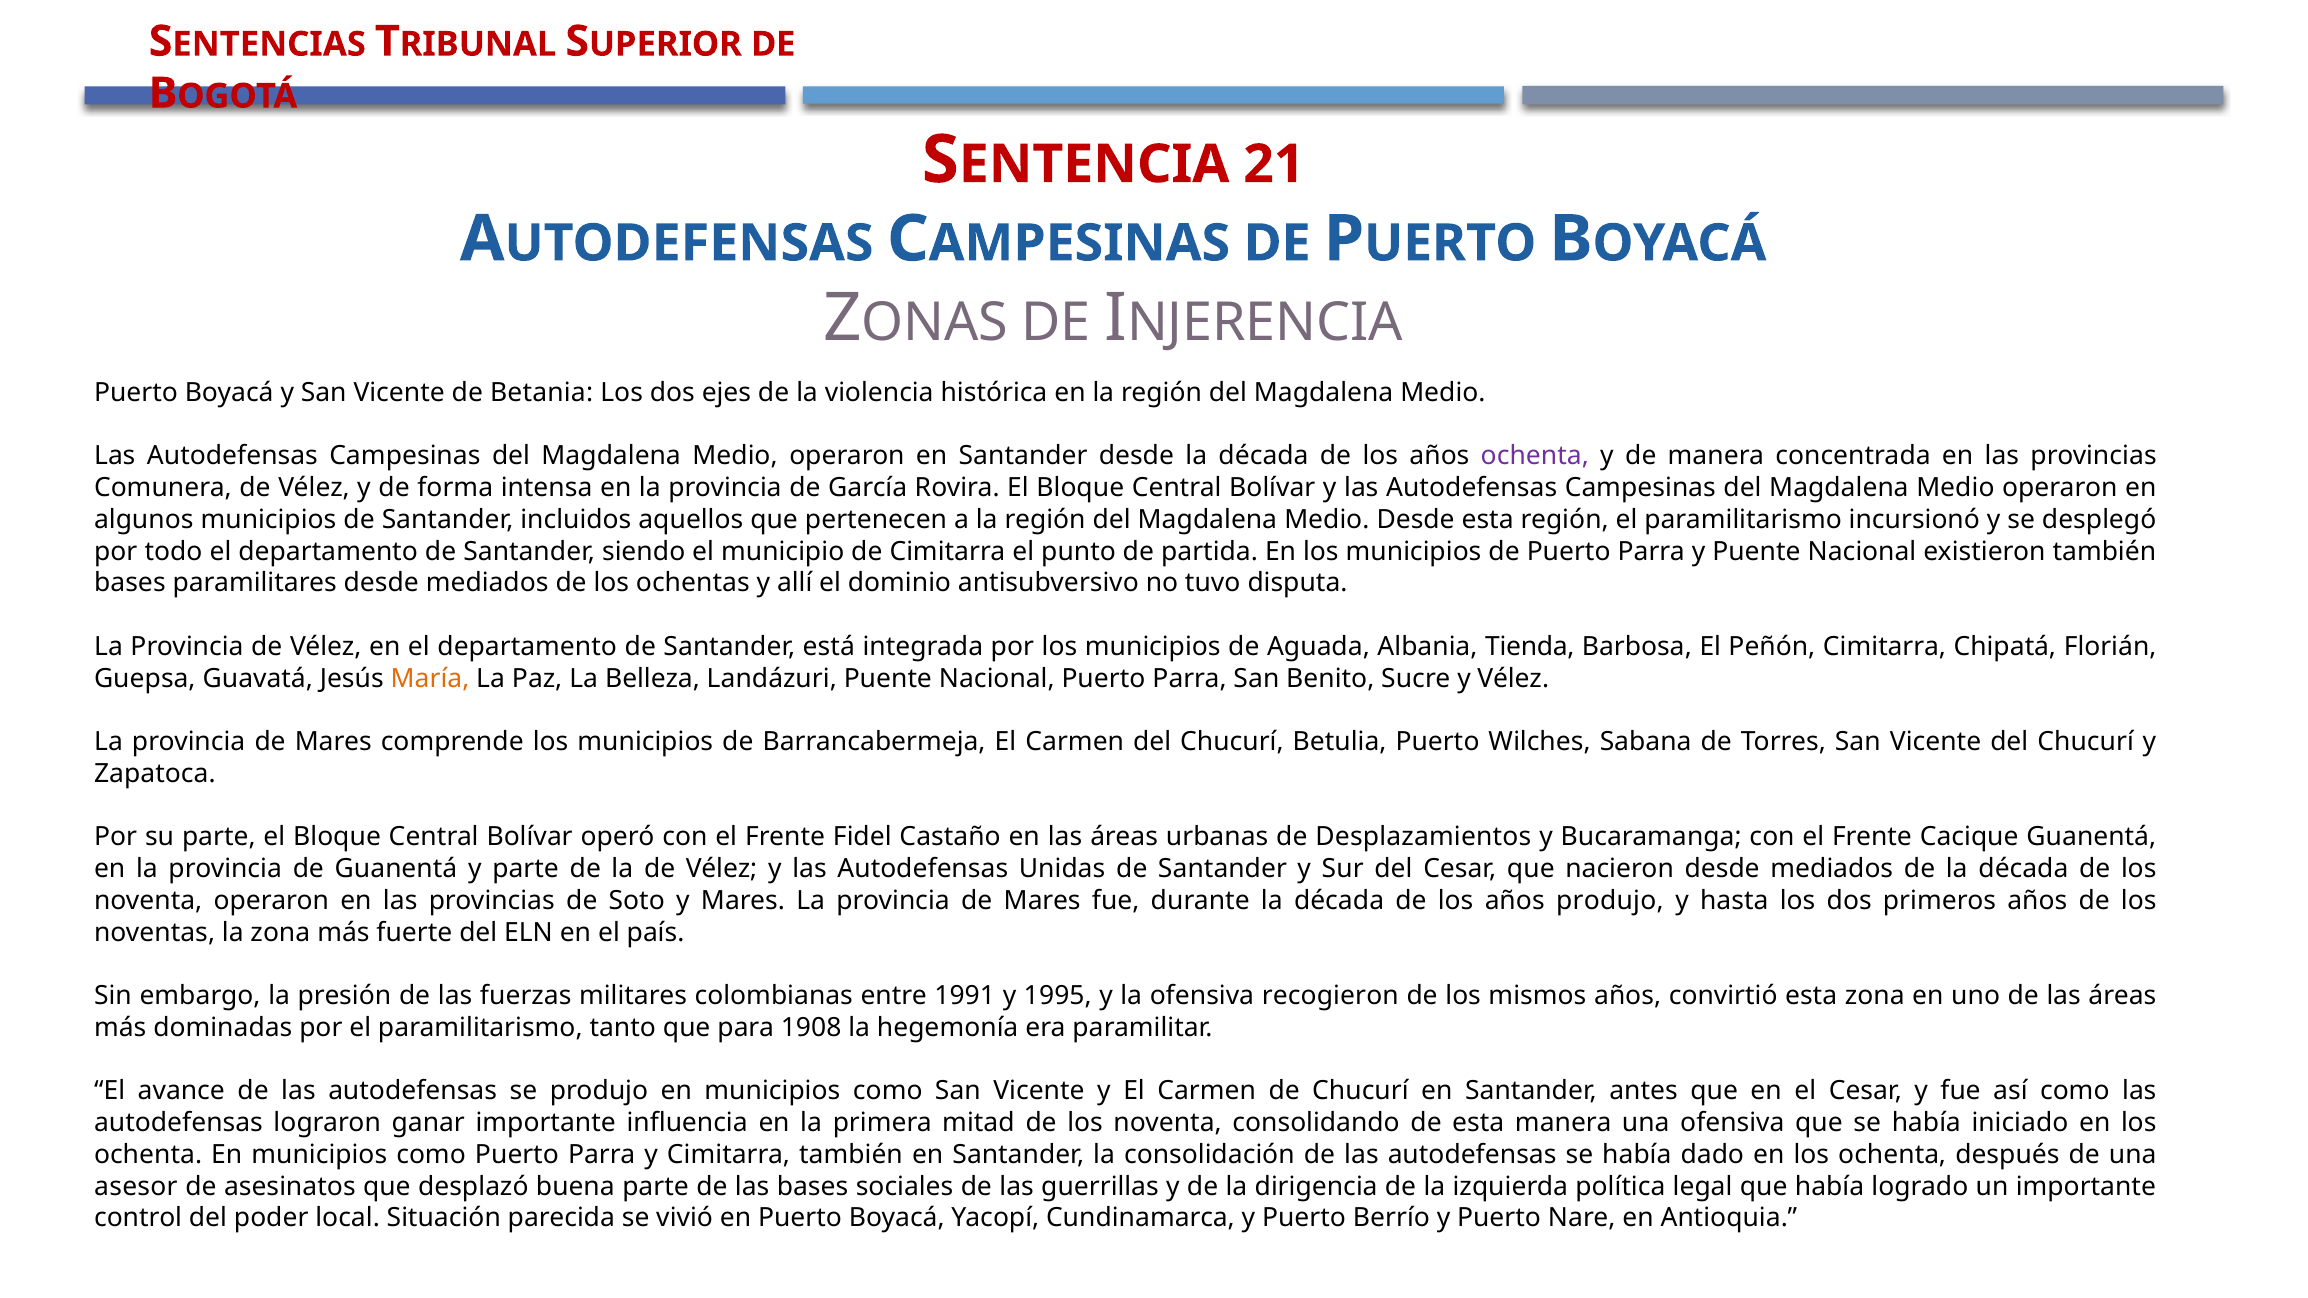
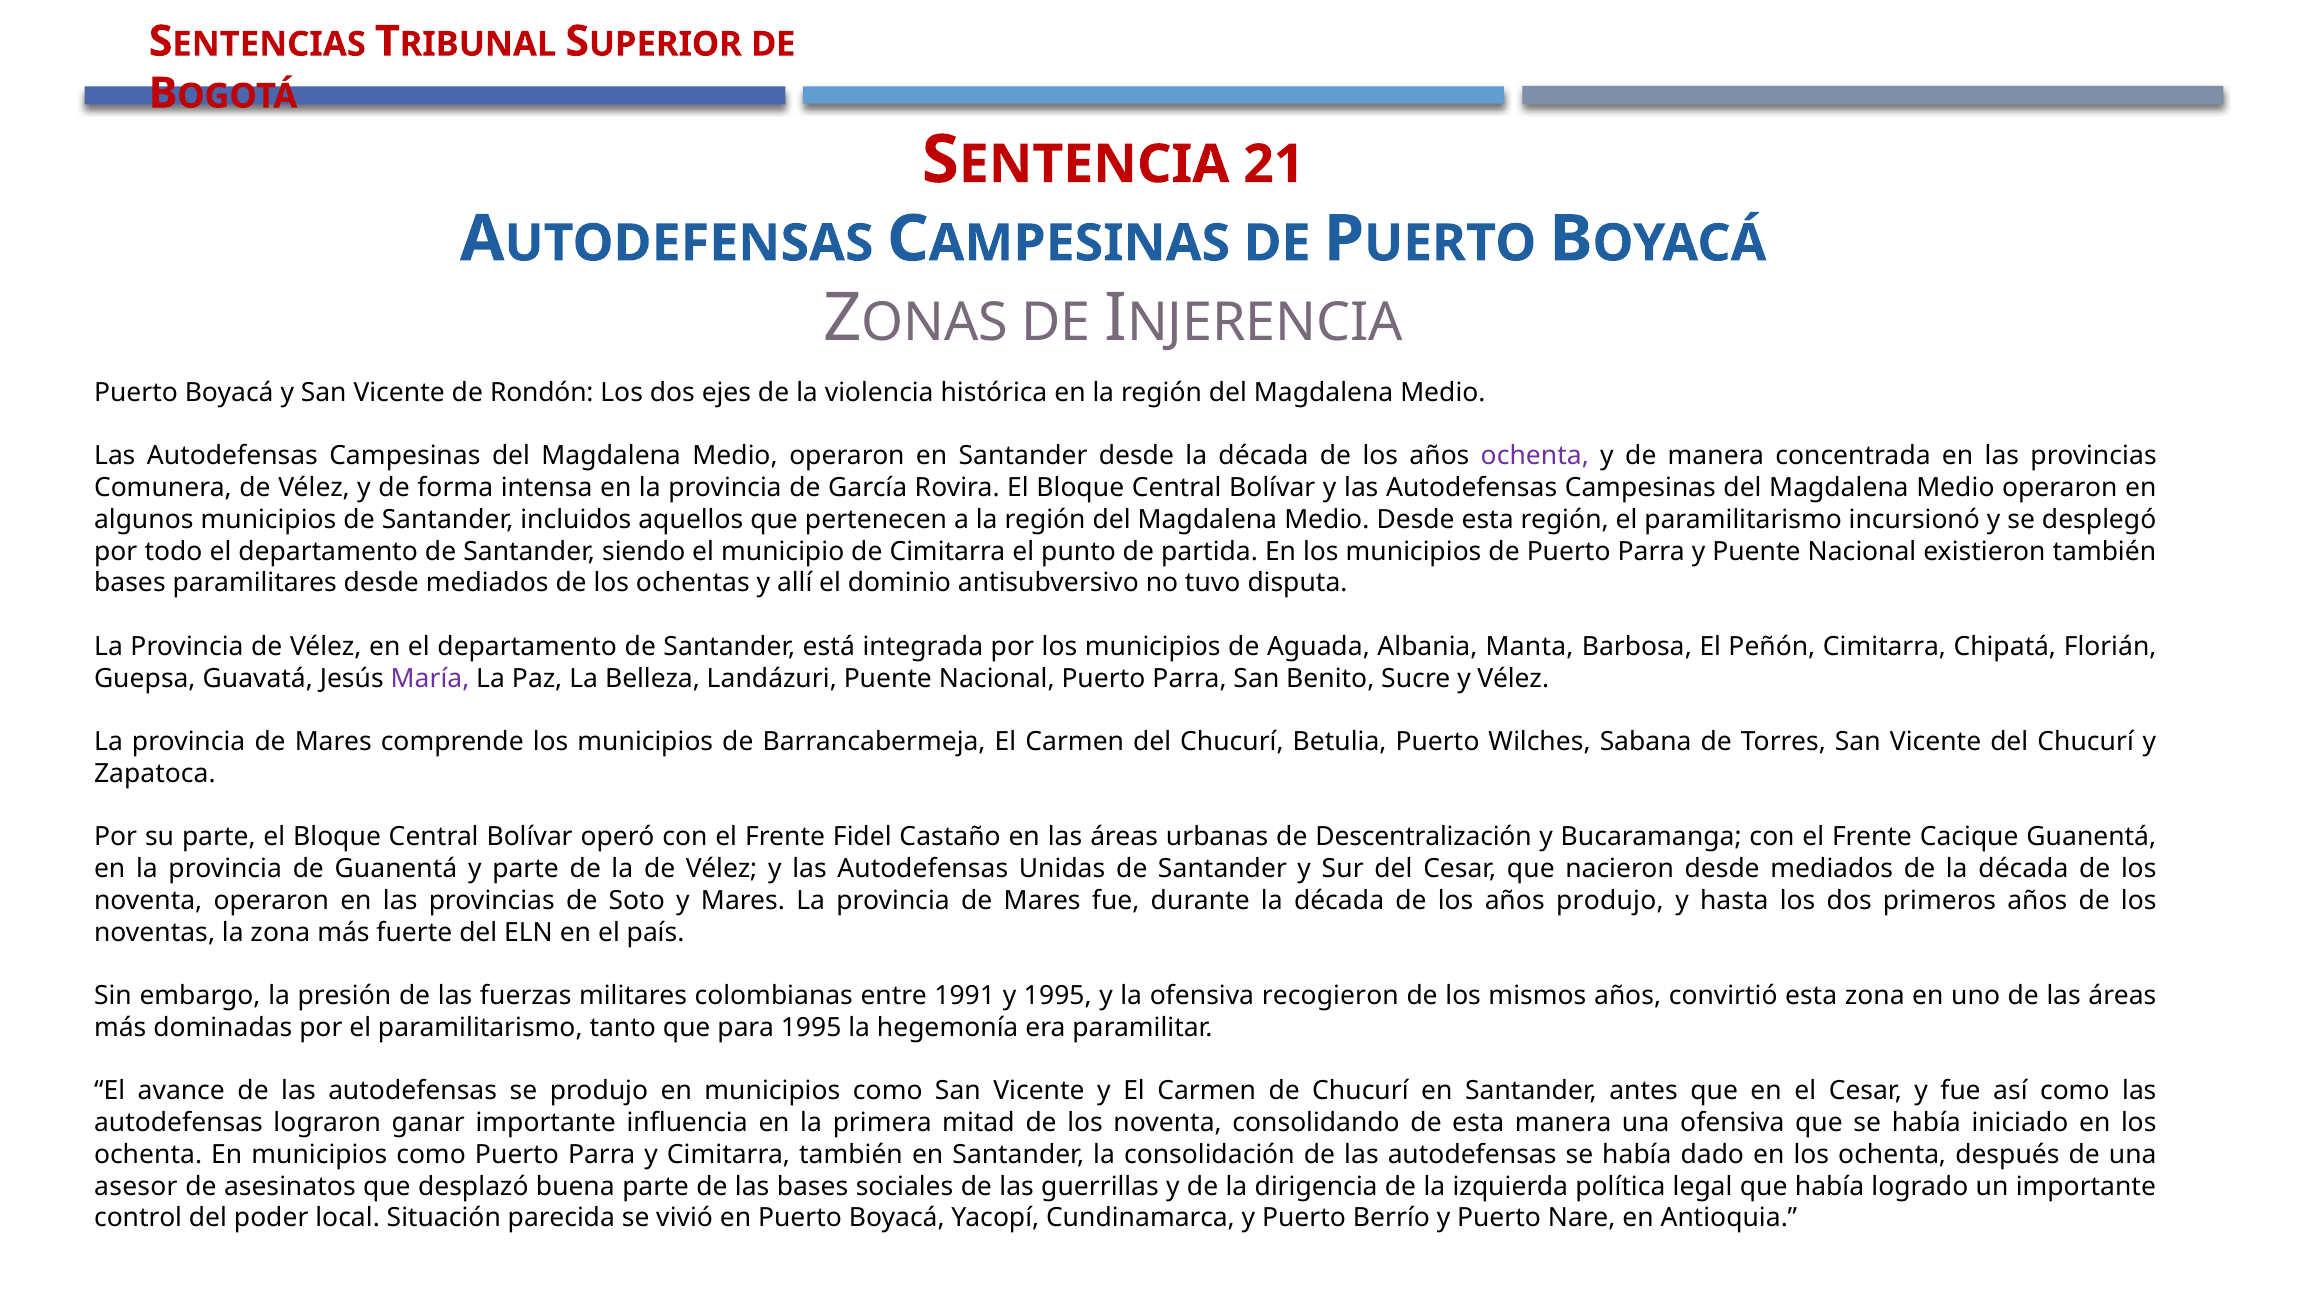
Betania: Betania -> Rondón (542, 393)
Tienda: Tienda -> Manta (1530, 647)
María colour: orange -> purple (430, 678)
Desplazamientos: Desplazamientos -> Descentralización (1424, 837)
para 1908: 1908 -> 1995 (811, 1028)
